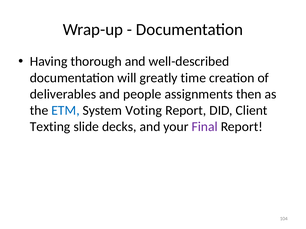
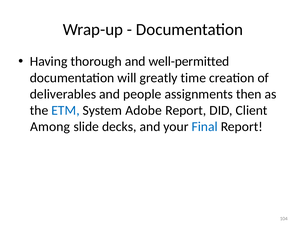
well-described: well-described -> well-permitted (189, 62)
Voting: Voting -> Adobe (144, 111)
Texting: Texting -> Among (50, 127)
Final colour: purple -> blue (205, 127)
